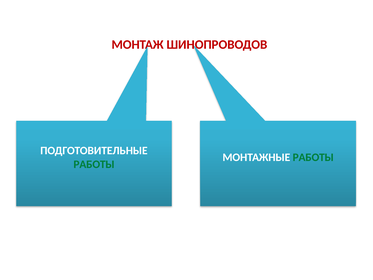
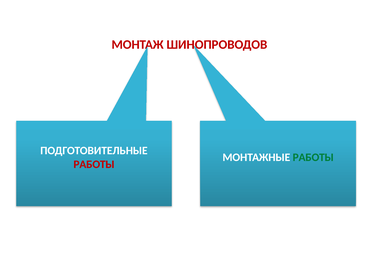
РАБОТЫ colour: green -> red (94, 164)
